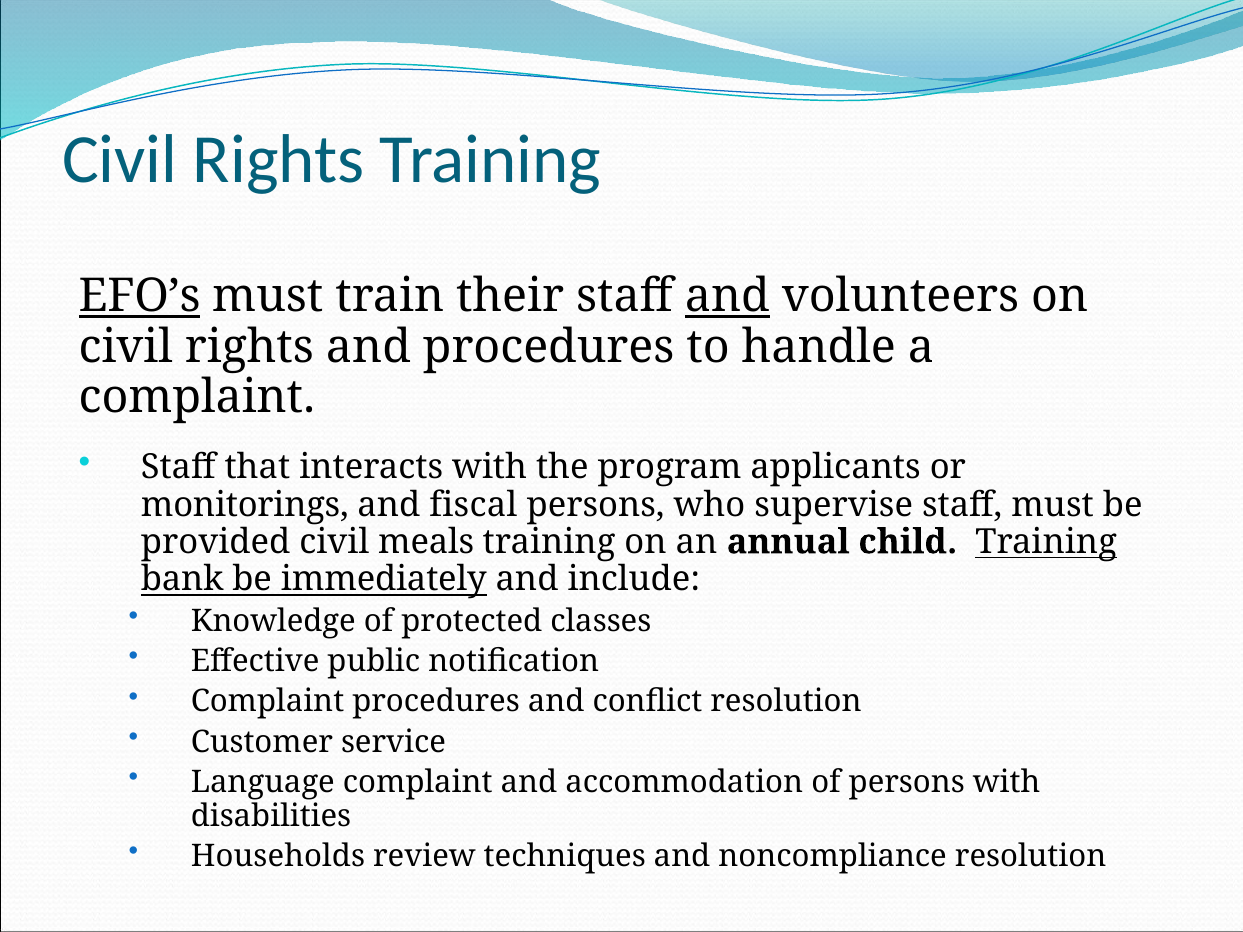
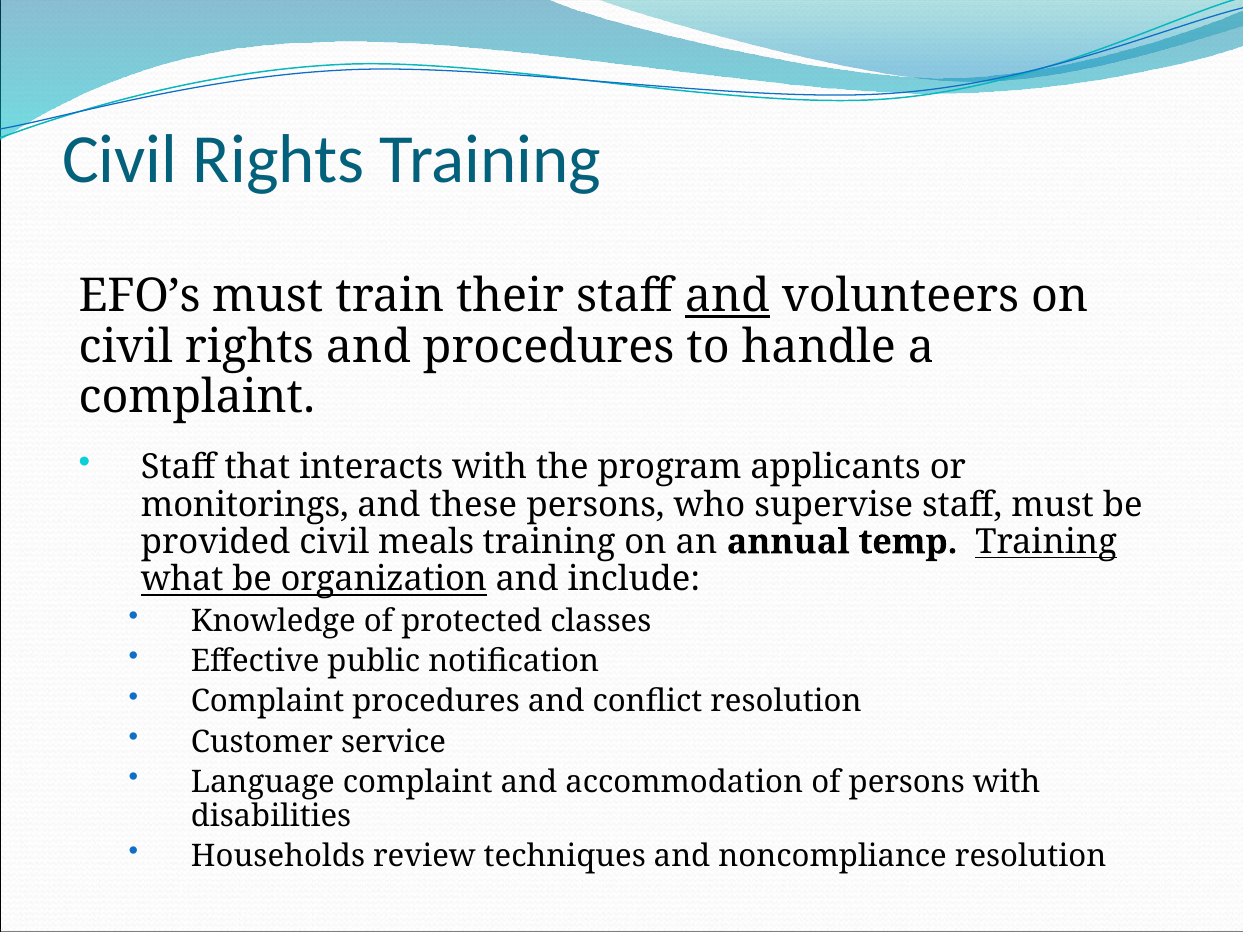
EFO’s underline: present -> none (140, 296)
fiscal: fiscal -> these (473, 505)
child: child -> temp (908, 542)
bank: bank -> what (182, 579)
immediately: immediately -> organization (384, 579)
